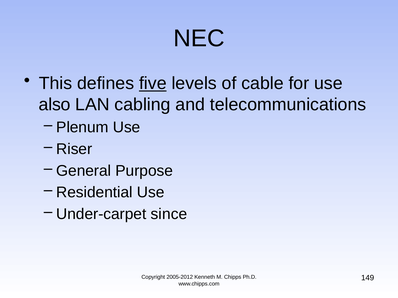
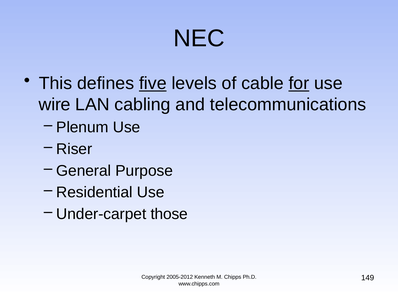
for underline: none -> present (299, 83)
also: also -> wire (55, 105)
since: since -> those (169, 214)
